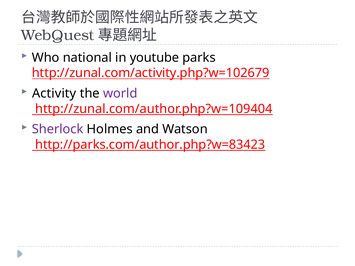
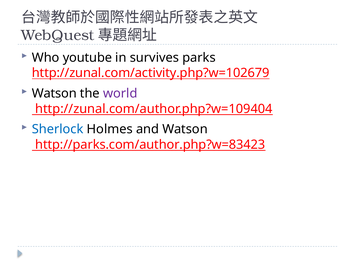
national: national -> youtube (87, 58)
youtube: youtube -> survives (154, 58)
Activity: Activity -> Watson (54, 94)
Sherlock colour: purple -> blue (58, 129)
